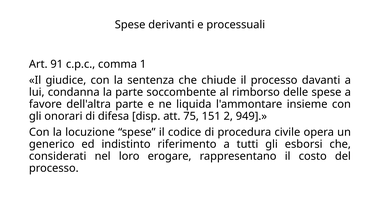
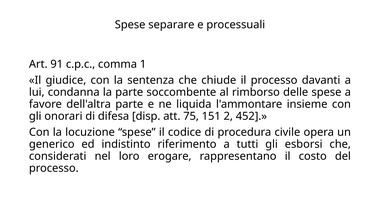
derivanti: derivanti -> separare (171, 25)
949: 949 -> 452 (251, 116)
